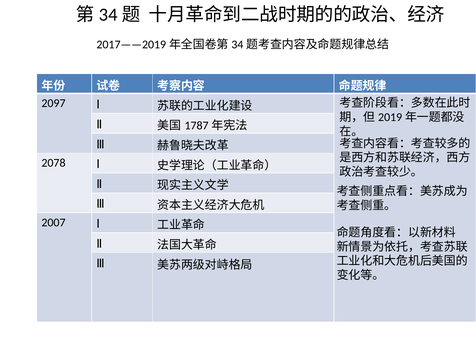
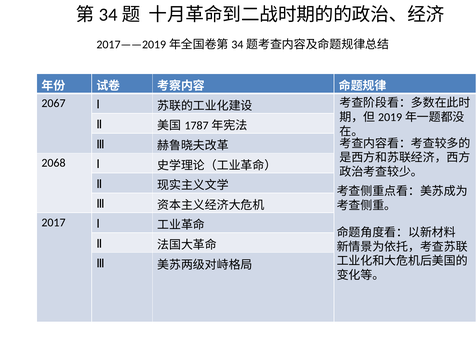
2097: 2097 -> 2067 (53, 103)
2078: 2078 -> 2068 (53, 163)
2007: 2007 -> 2017 (53, 223)
